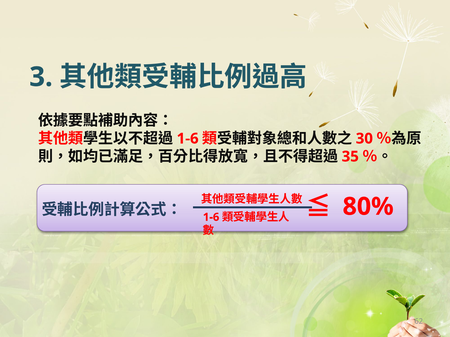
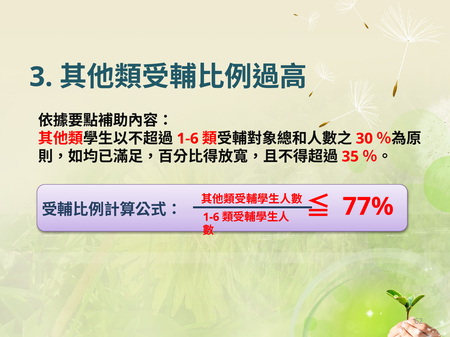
80%: 80% -> 77% (368, 207)
